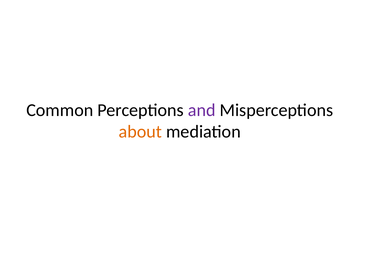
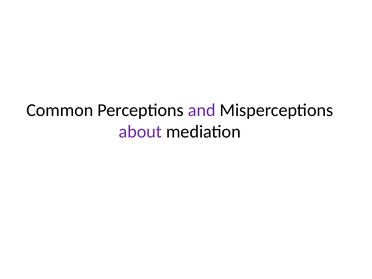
about colour: orange -> purple (140, 132)
